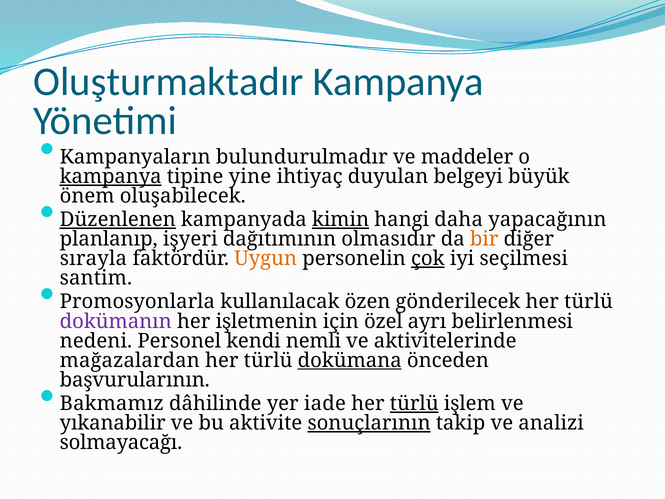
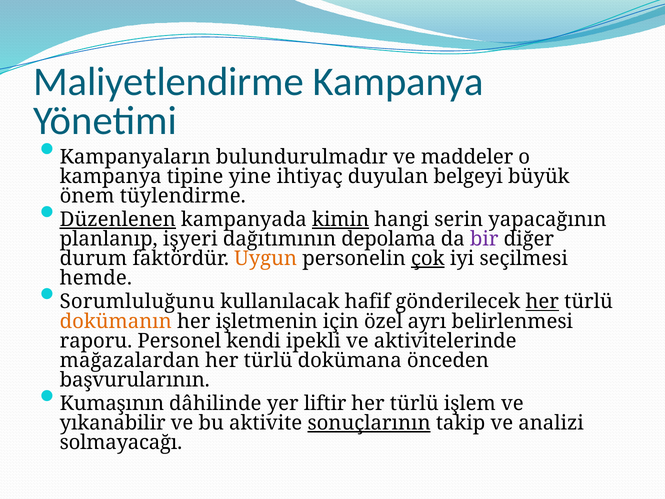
Oluşturmaktadır: Oluşturmaktadır -> Maliyetlendirme (168, 82)
kampanya underline: present -> none (111, 176)
oluşabilecek: oluşabilecek -> tüylendirme (183, 196)
daha: daha -> serin (459, 219)
olmasıdır: olmasıdır -> depolama (389, 239)
bir colour: orange -> purple (484, 239)
sırayla: sırayla -> durum (93, 258)
santim: santim -> hemde (96, 278)
Promosyonlarla: Promosyonlarla -> Sorumluluğunu (137, 302)
özen: özen -> hafif (368, 302)
her underline: none -> present (542, 302)
dokümanın colour: purple -> orange (116, 321)
nedeni: nedeni -> raporu (96, 341)
nemli: nemli -> ipekli (313, 341)
dokümana underline: present -> none (350, 360)
Bakmamız: Bakmamız -> Kumaşının (112, 403)
iade: iade -> liftir (325, 403)
türlü underline: present -> none (414, 403)
